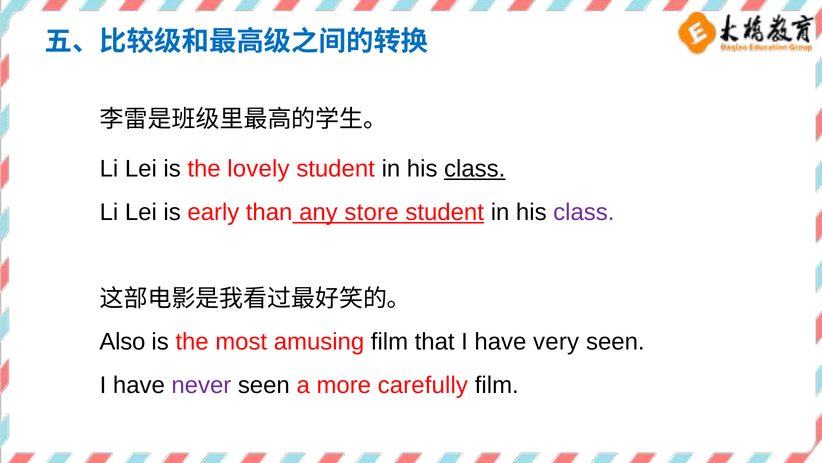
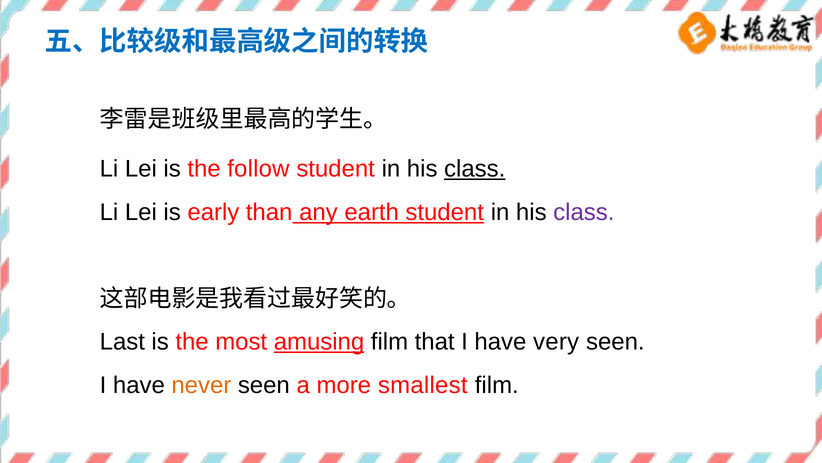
lovely: lovely -> follow (258, 169)
store: store -> earth (372, 212)
Also: Also -> Last (122, 341)
amusing underline: none -> present (319, 341)
never colour: purple -> orange (201, 385)
carefully: carefully -> smallest (423, 385)
